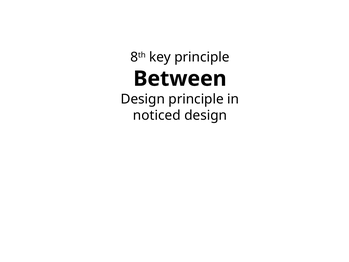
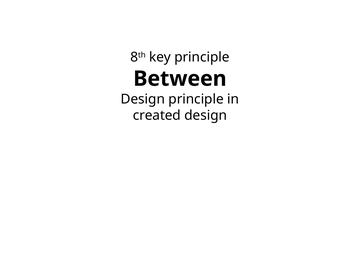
noticed: noticed -> created (157, 115)
